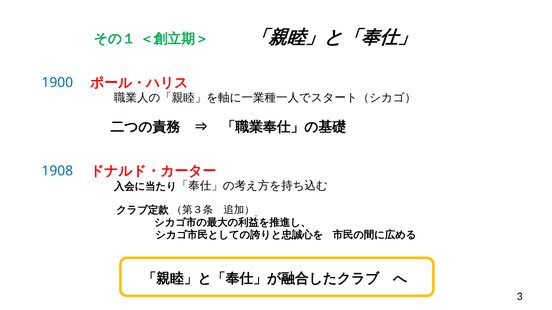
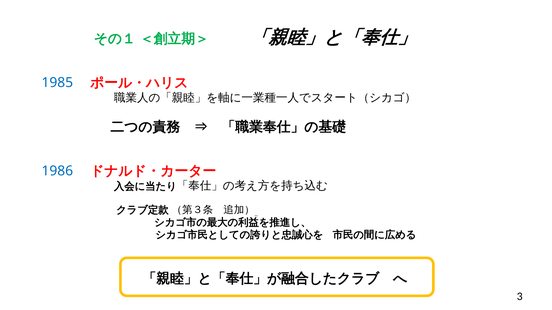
1900: 1900 -> 1985 (57, 83)
1908: 1908 -> 1986 (57, 171)
